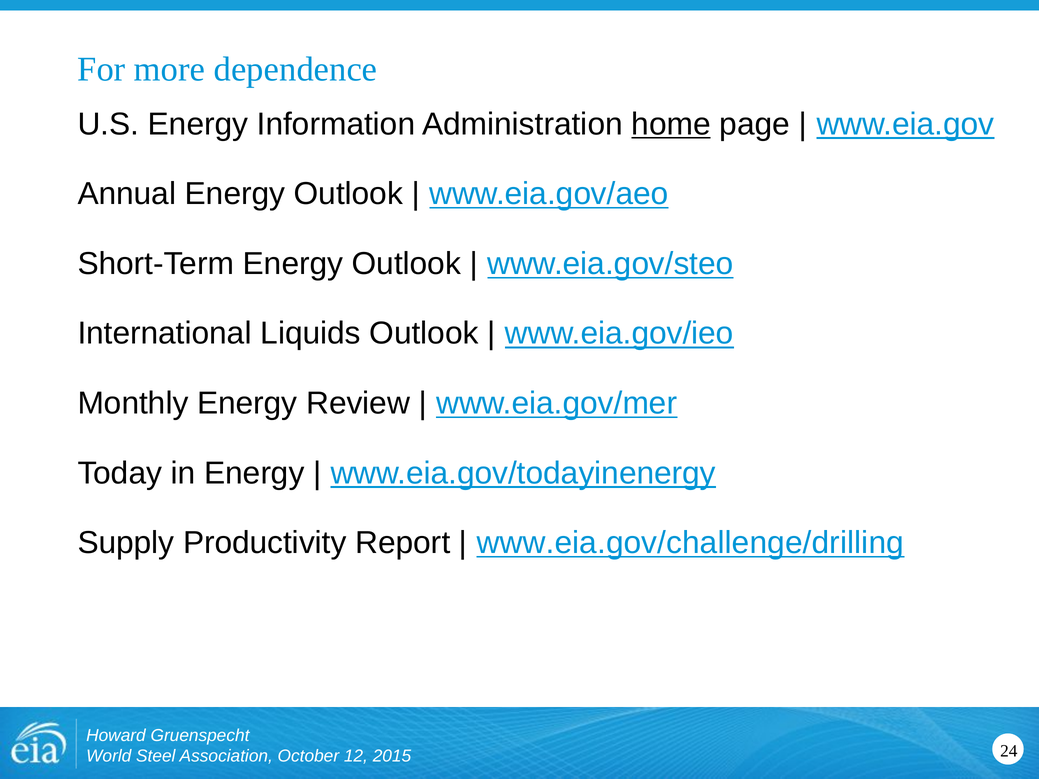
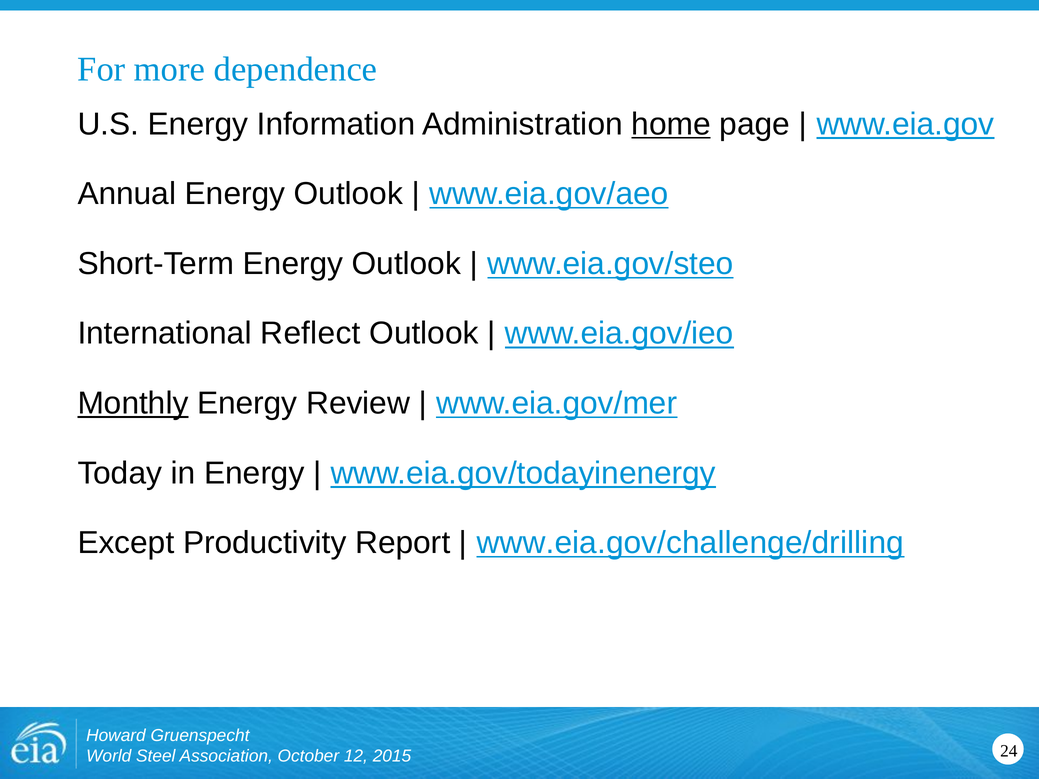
Liquids: Liquids -> Reflect (310, 334)
Monthly underline: none -> present (133, 403)
Supply: Supply -> Except (126, 543)
